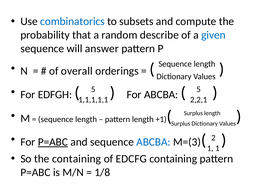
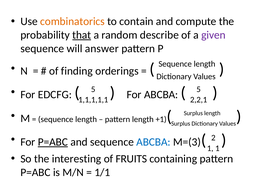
combinatorics colour: blue -> orange (72, 21)
subsets: subsets -> contain (136, 21)
that underline: none -> present (82, 35)
given colour: blue -> purple (213, 35)
overall: overall -> finding (77, 71)
EDFGH: EDFGH -> EDCFG (55, 95)
the containing: containing -> interesting (77, 159)
EDCFG: EDCFG -> FRUITS (131, 159)
1/8: 1/8 -> 1/1 (102, 172)
